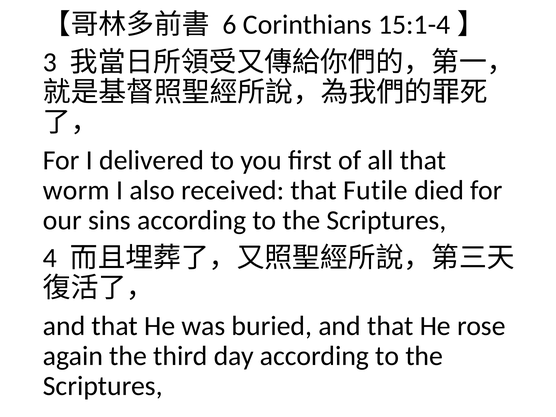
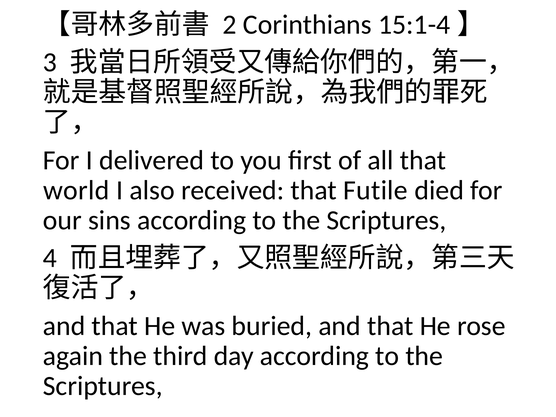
6: 6 -> 2 (230, 25)
worm: worm -> world (76, 190)
